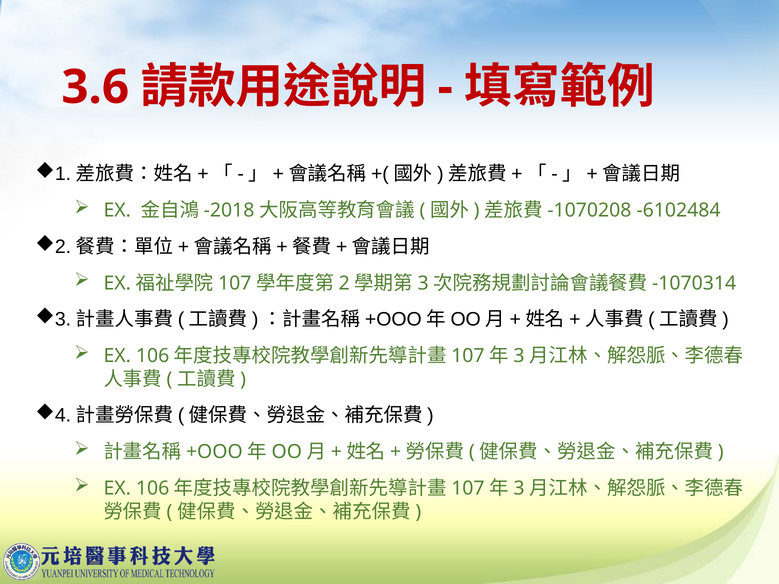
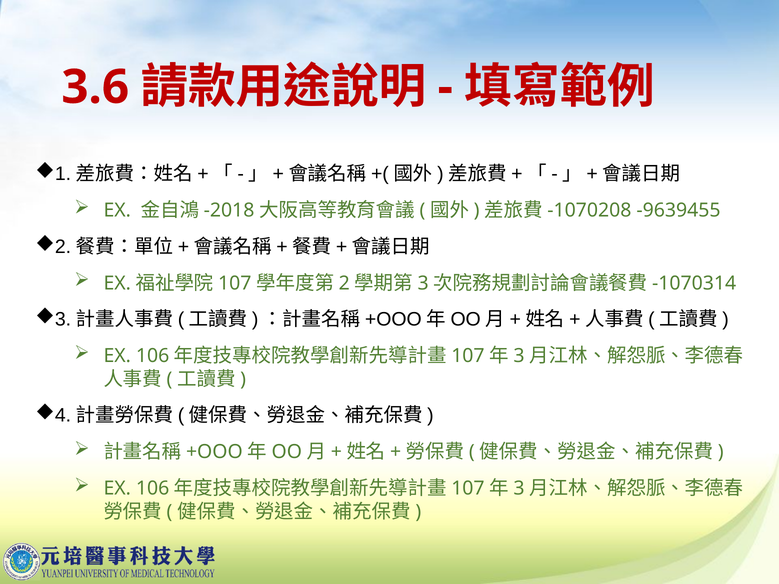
-6102484: -6102484 -> -9639455 (678, 210)
